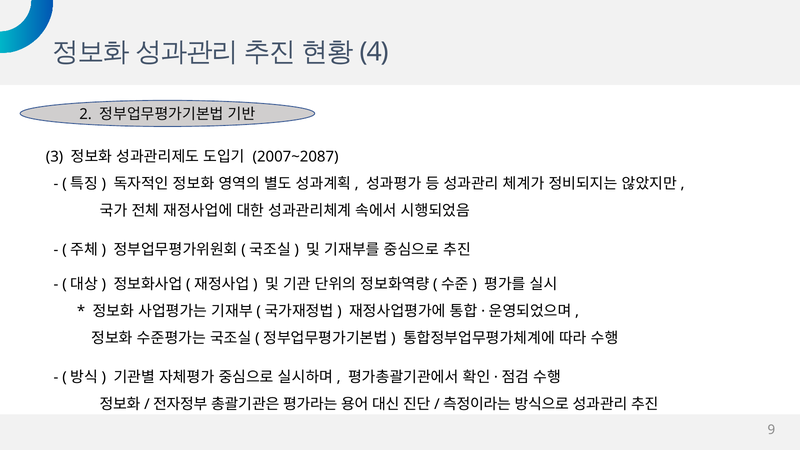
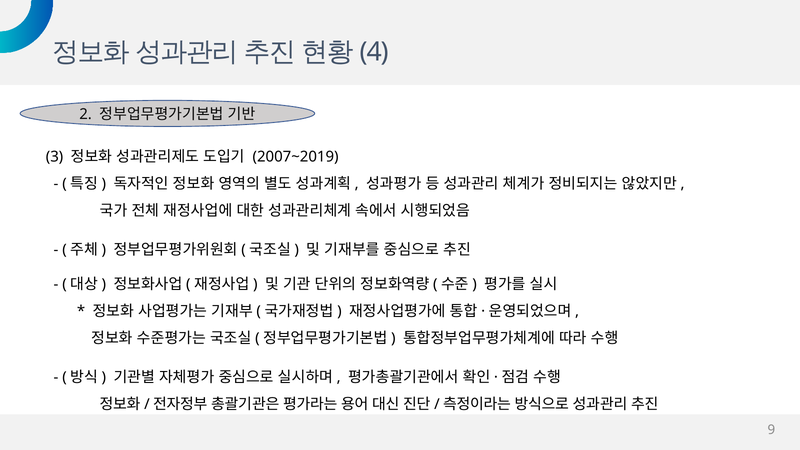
2007~2087: 2007~2087 -> 2007~2019 (296, 157)
